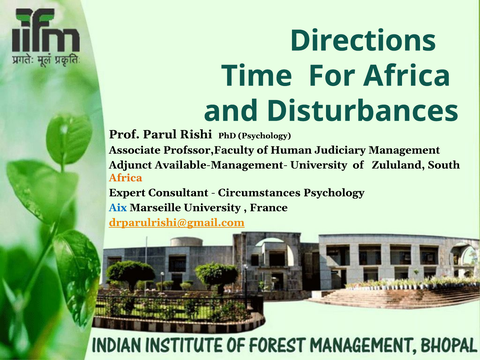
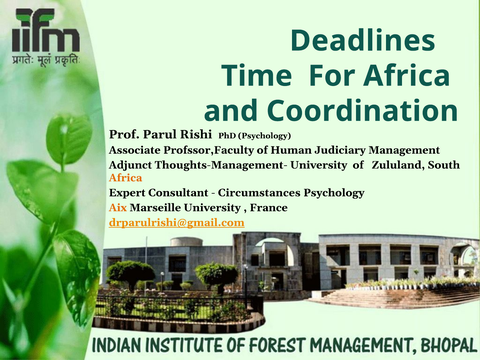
Directions: Directions -> Deadlines (363, 41)
Disturbances: Disturbances -> Coordination (362, 111)
Available-Management-: Available-Management- -> Thoughts-Management- (221, 165)
Aix colour: blue -> orange (118, 208)
